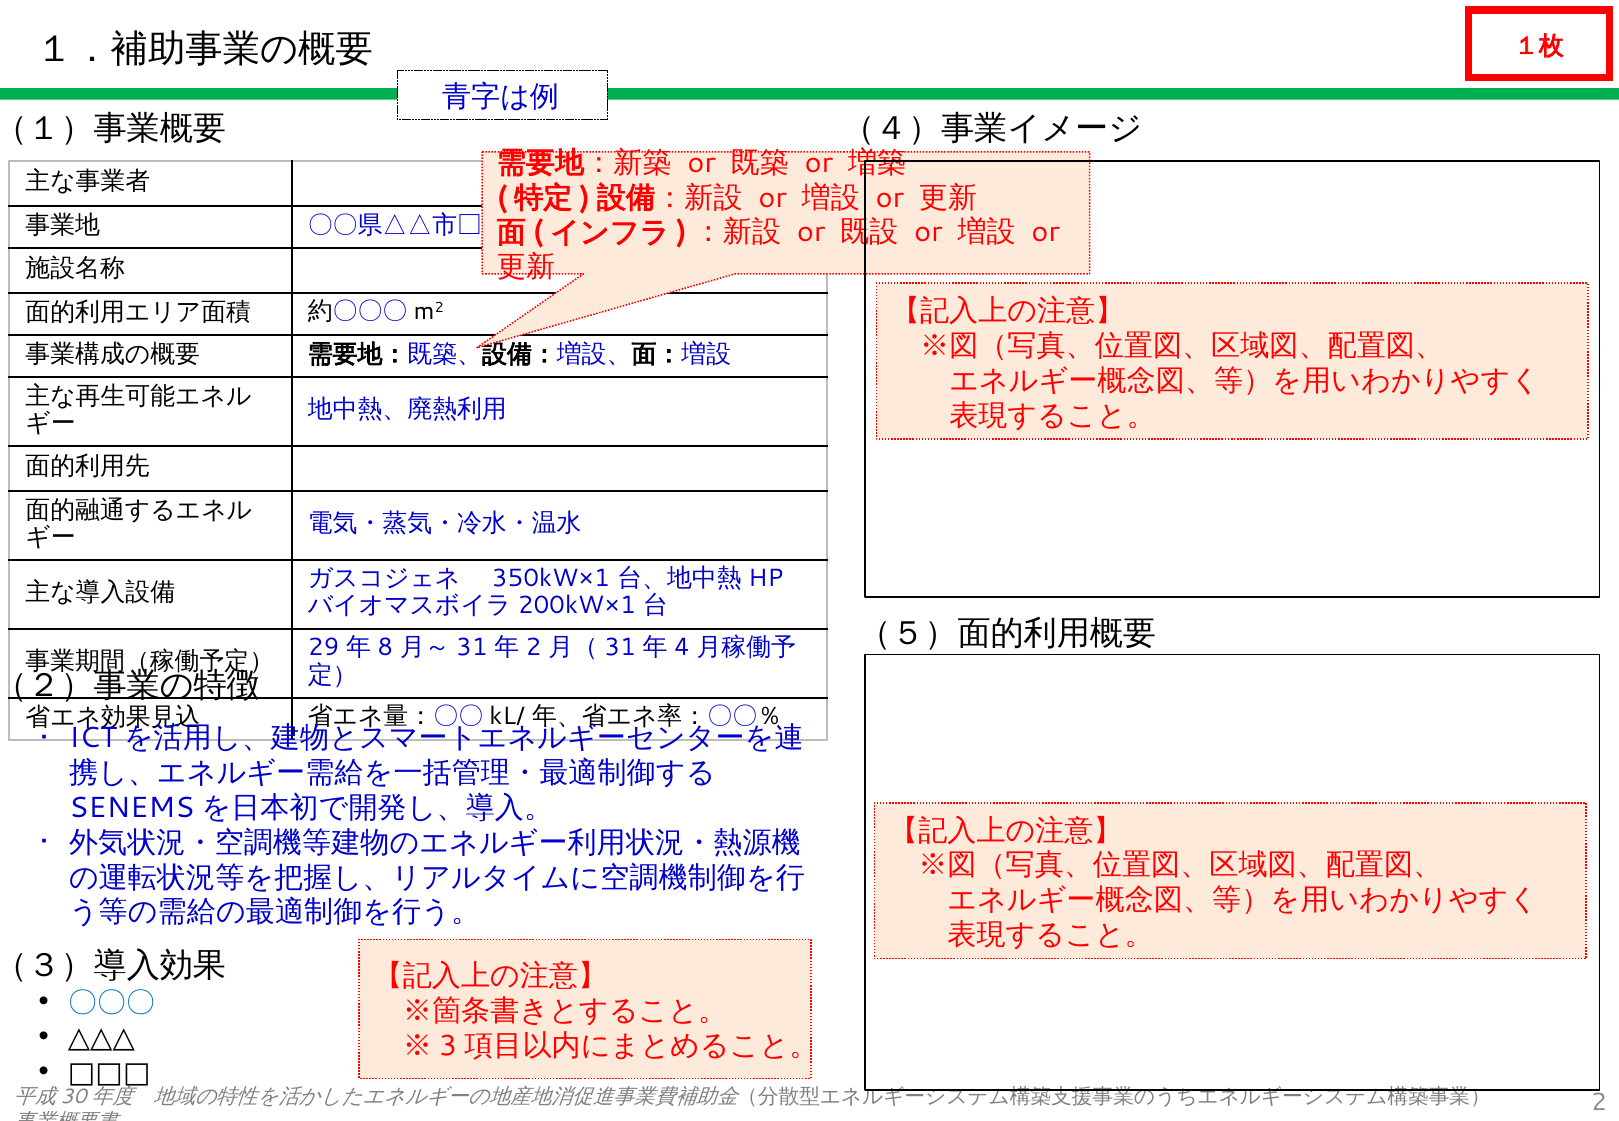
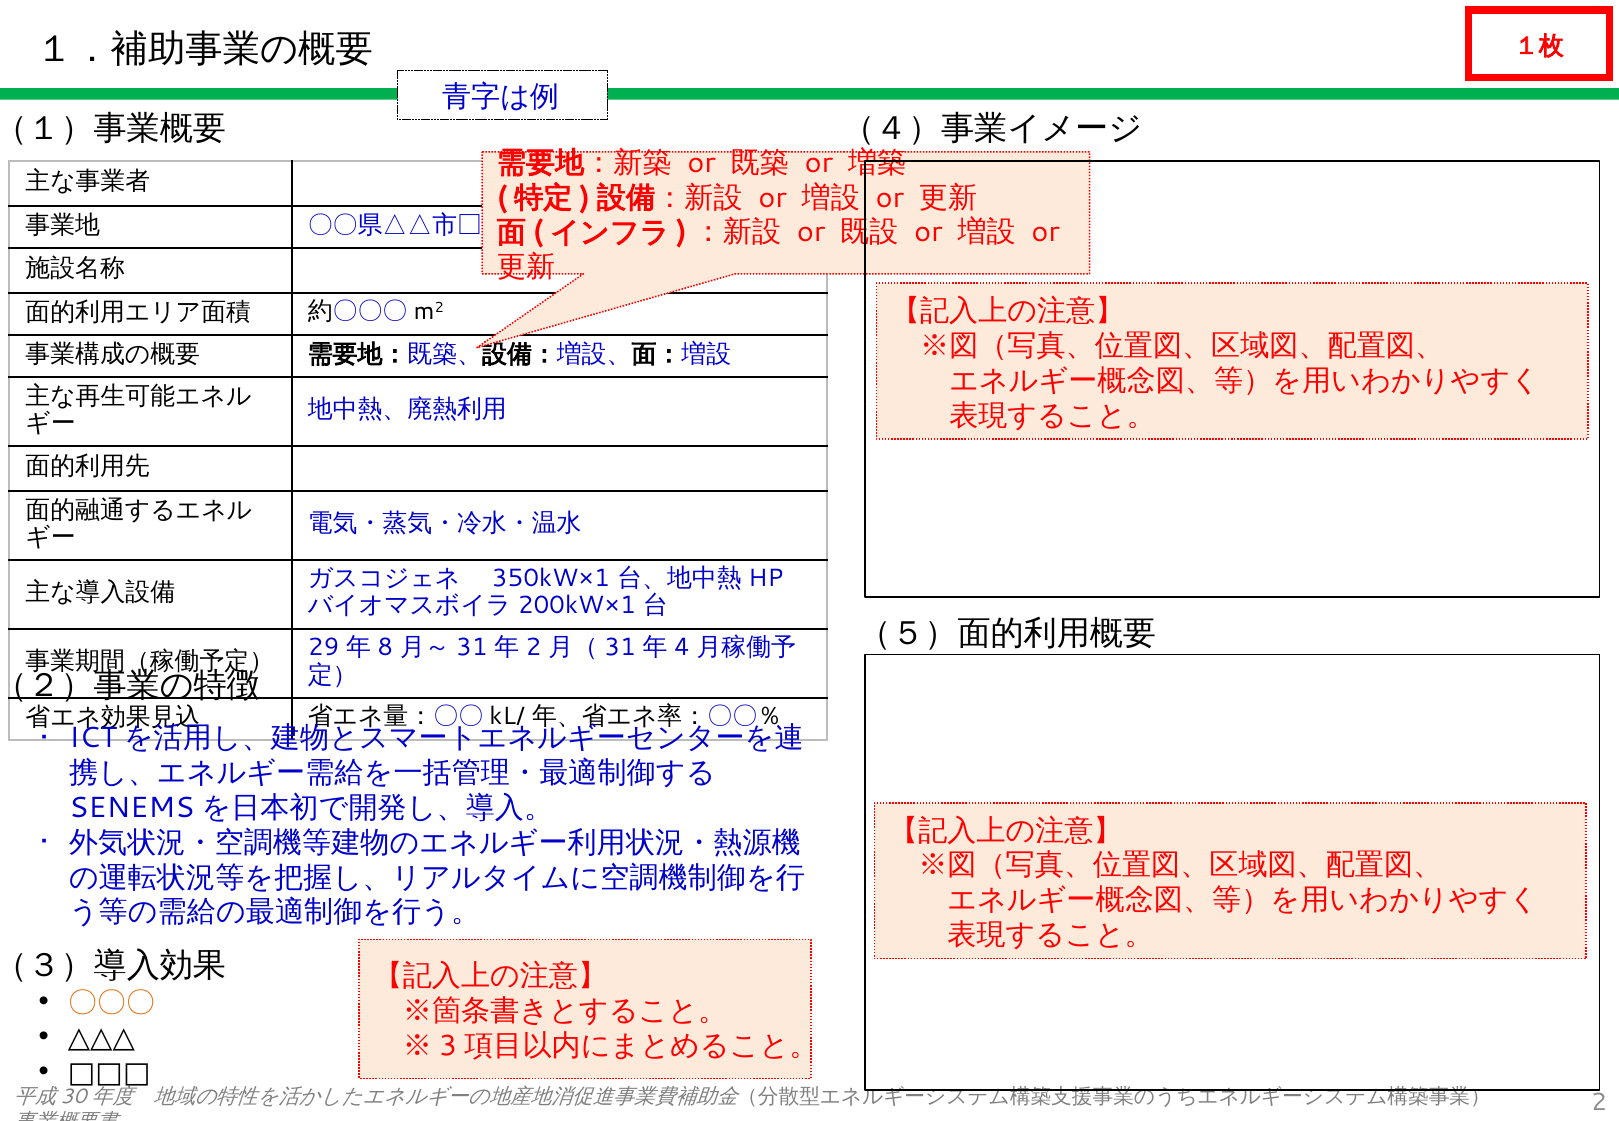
〇〇〇 colour: blue -> orange (111, 1003)
